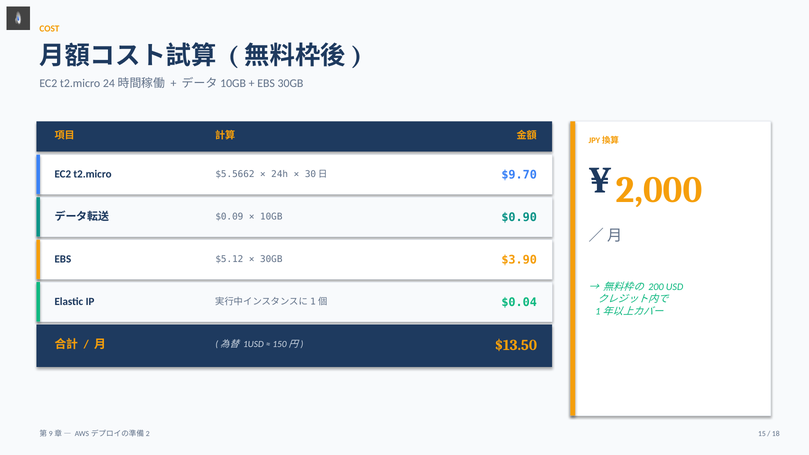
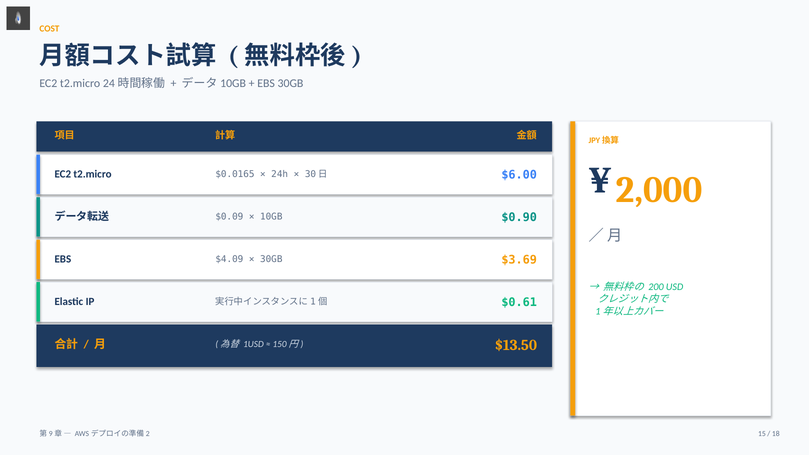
$5.5662: $5.5662 -> $0.0165 (235, 174)
$9.70: $9.70 -> $6.00 (519, 175)
$5.12: $5.12 -> $4.09 (229, 259)
$3.90: $3.90 -> $3.69 (519, 260)
$0.04: $0.04 -> $0.61 (519, 302)
